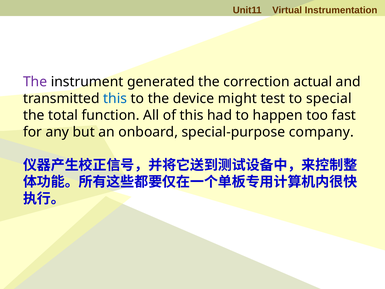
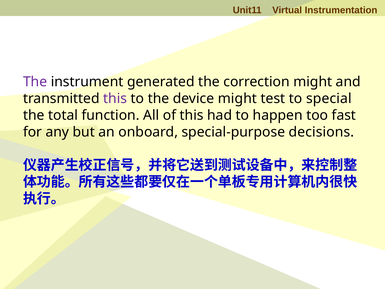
correction actual: actual -> might (313, 82)
this colour: blue -> purple (115, 98)
company: company -> decisions (321, 132)
